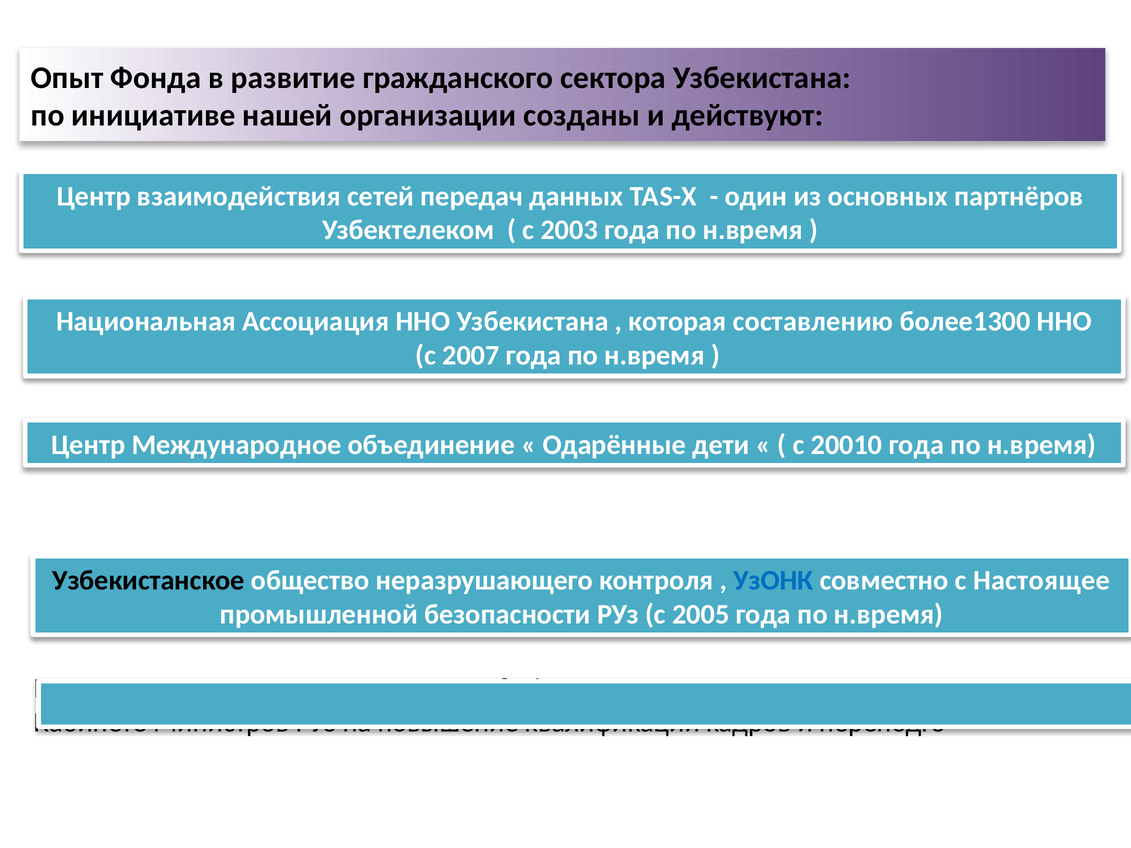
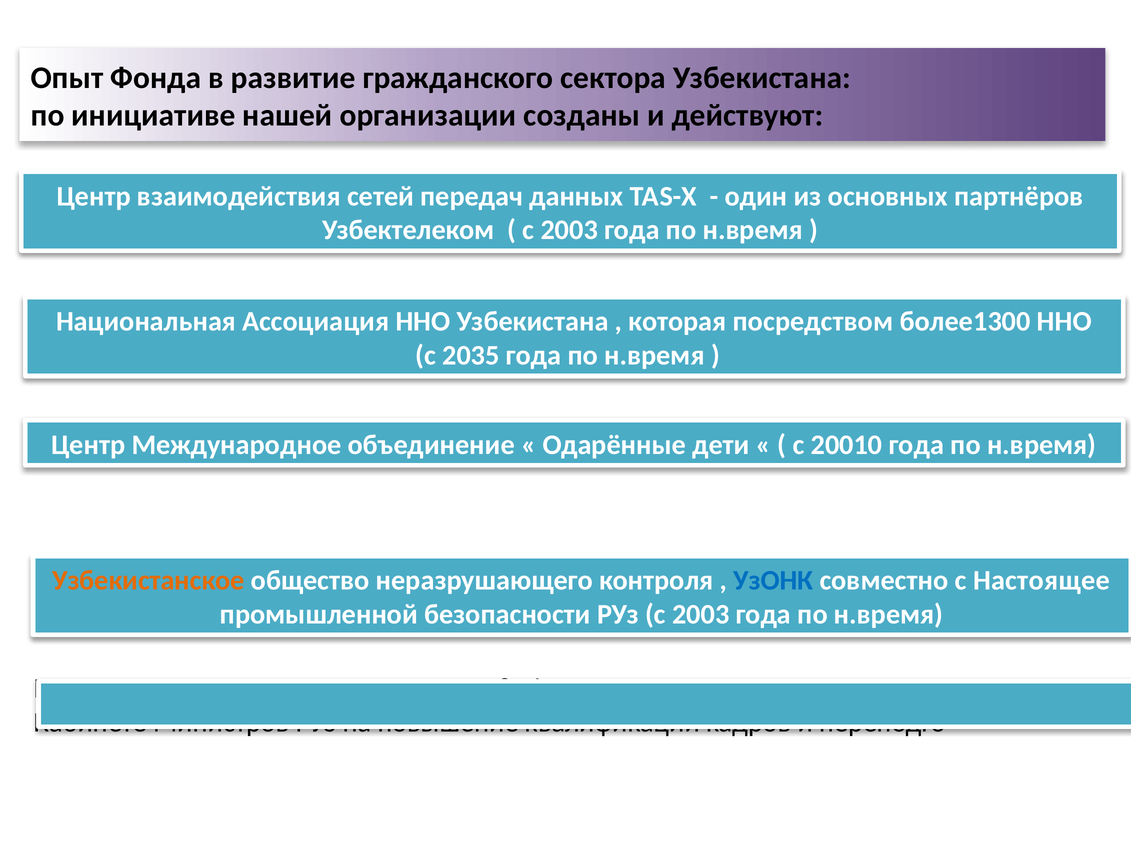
составлению: составлению -> посредством (813, 322)
2007: 2007 -> 2035 (471, 356)
Узбекистанское colour: black -> orange (148, 581)
РУз с 2005: 2005 -> 2003 (701, 615)
